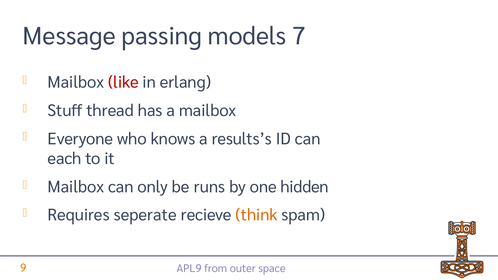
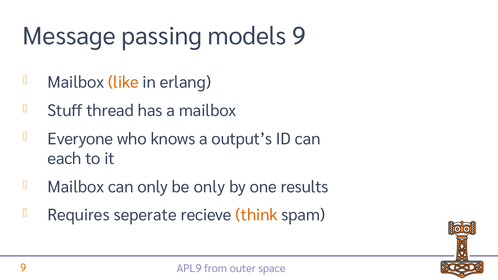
models 7: 7 -> 9 (299, 36)
like colour: red -> orange (123, 83)
results’s: results’s -> output’s (242, 139)
be runs: runs -> only (209, 187)
hidden: hidden -> results (305, 187)
